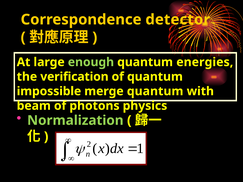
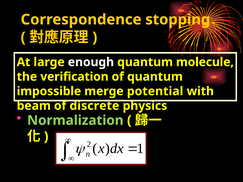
detector: detector -> stopping (178, 20)
enough colour: light green -> white (91, 62)
energies: energies -> molecule (205, 62)
merge quantum: quantum -> potential (155, 91)
photons: photons -> discrete (94, 106)
